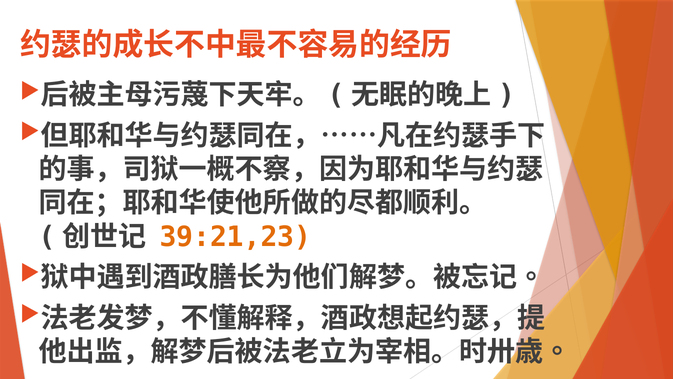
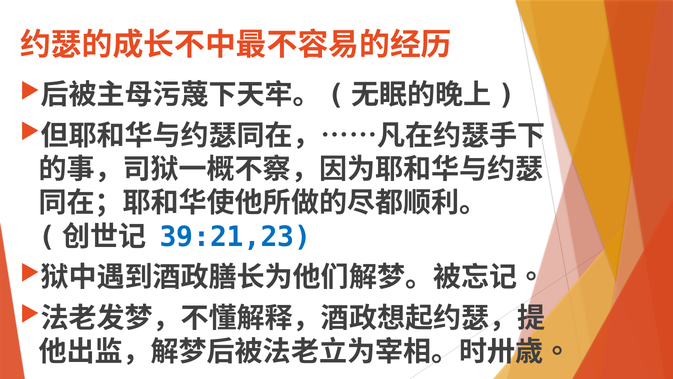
39:21,23 colour: orange -> blue (235, 237)
